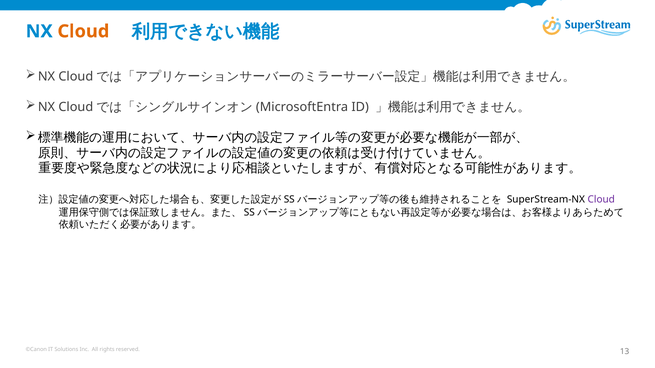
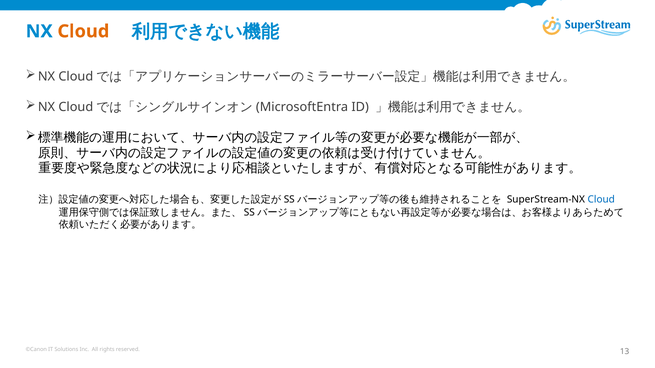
Cloud colour: purple -> blue (601, 200)
